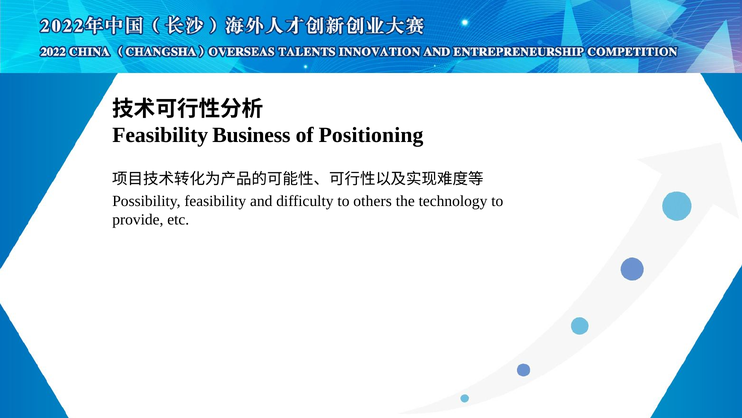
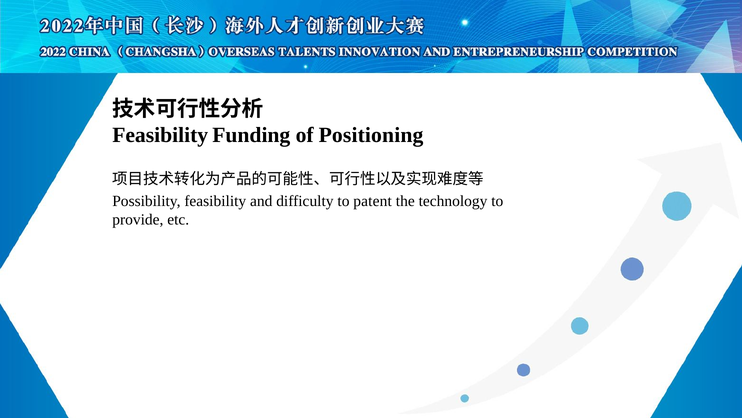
Business: Business -> Funding (251, 135)
others: others -> patent (373, 201)
